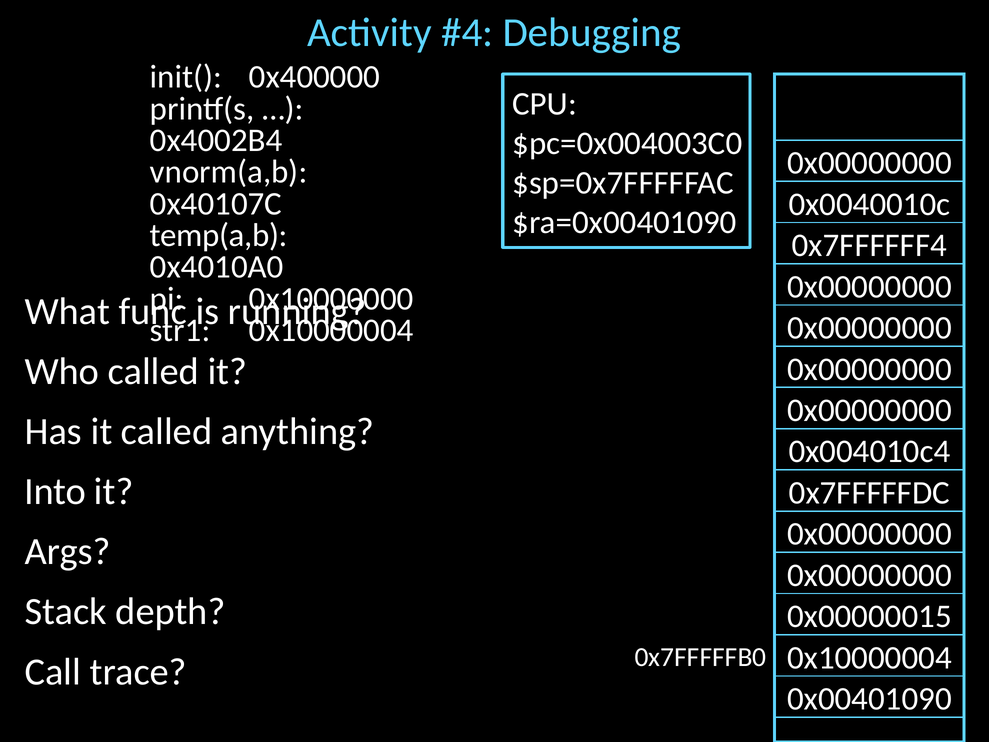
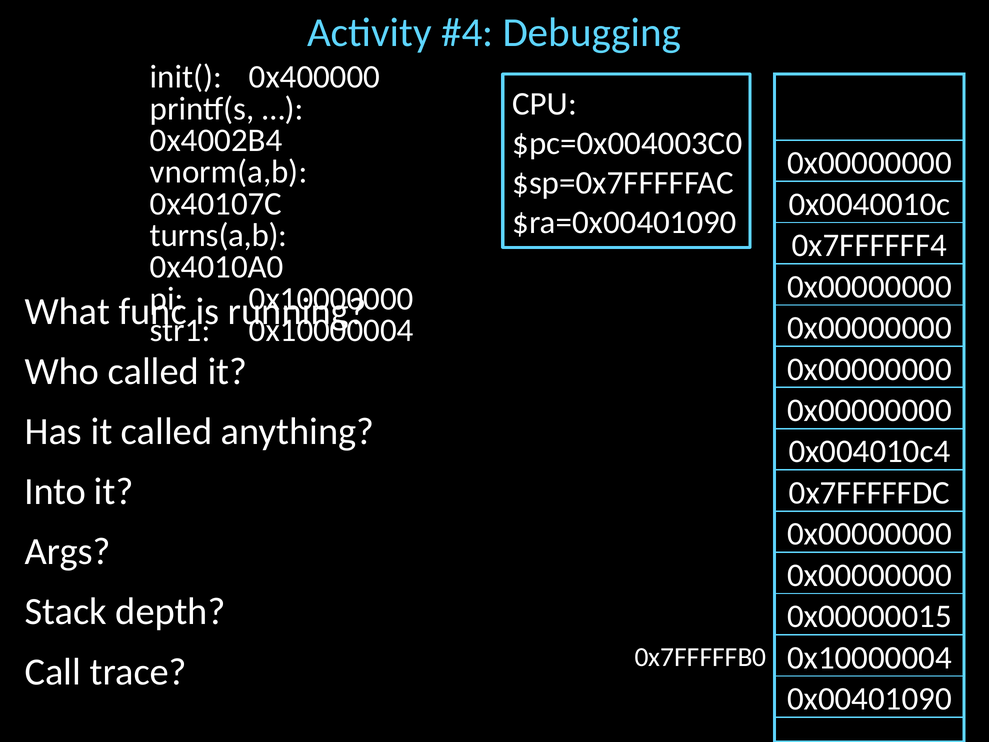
temp(a,b: temp(a,b -> turns(a,b (219, 235)
